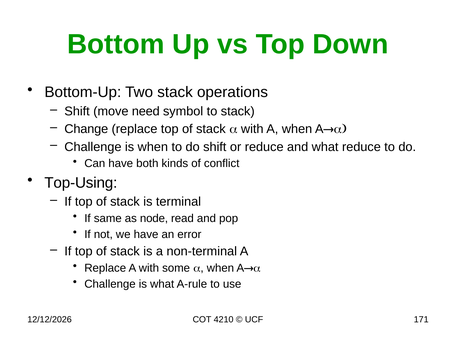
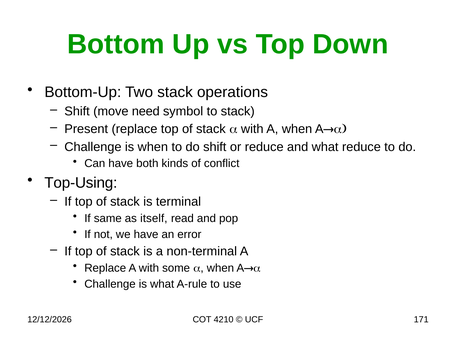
Change: Change -> Present (86, 129)
node: node -> itself (154, 218)
